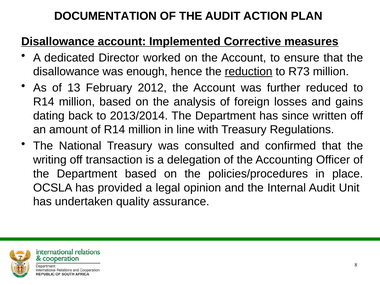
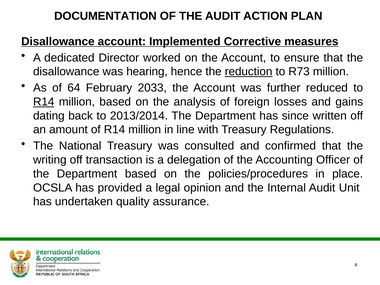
enough: enough -> hearing (147, 72)
13: 13 -> 64 (74, 88)
2012: 2012 -> 2033 (152, 88)
R14 underline: none -> present (44, 102)
